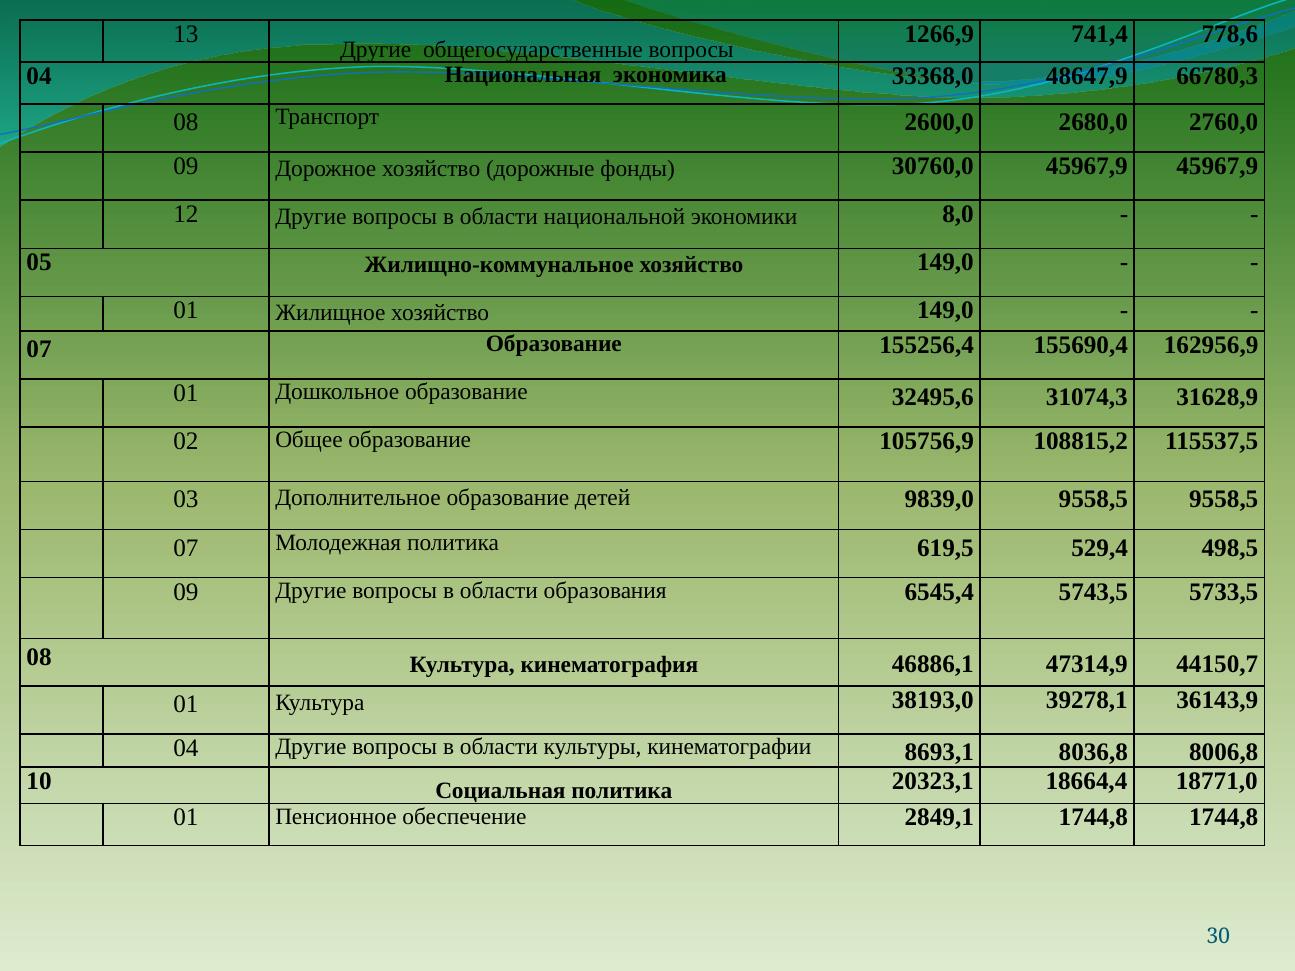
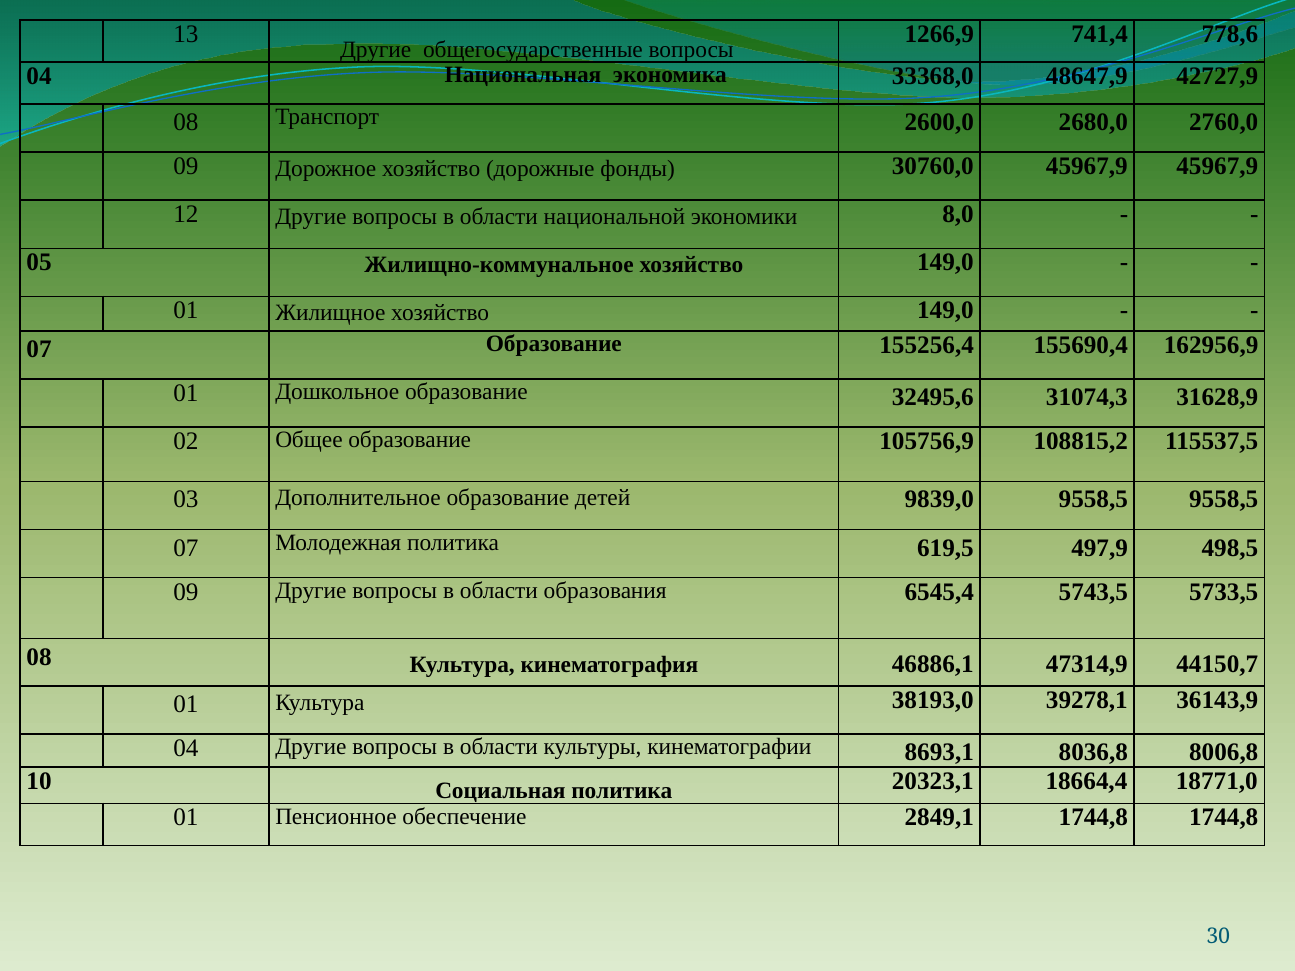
66780,3: 66780,3 -> 42727,9 (1217, 76)
529,4: 529,4 -> 497,9 (1100, 548)
